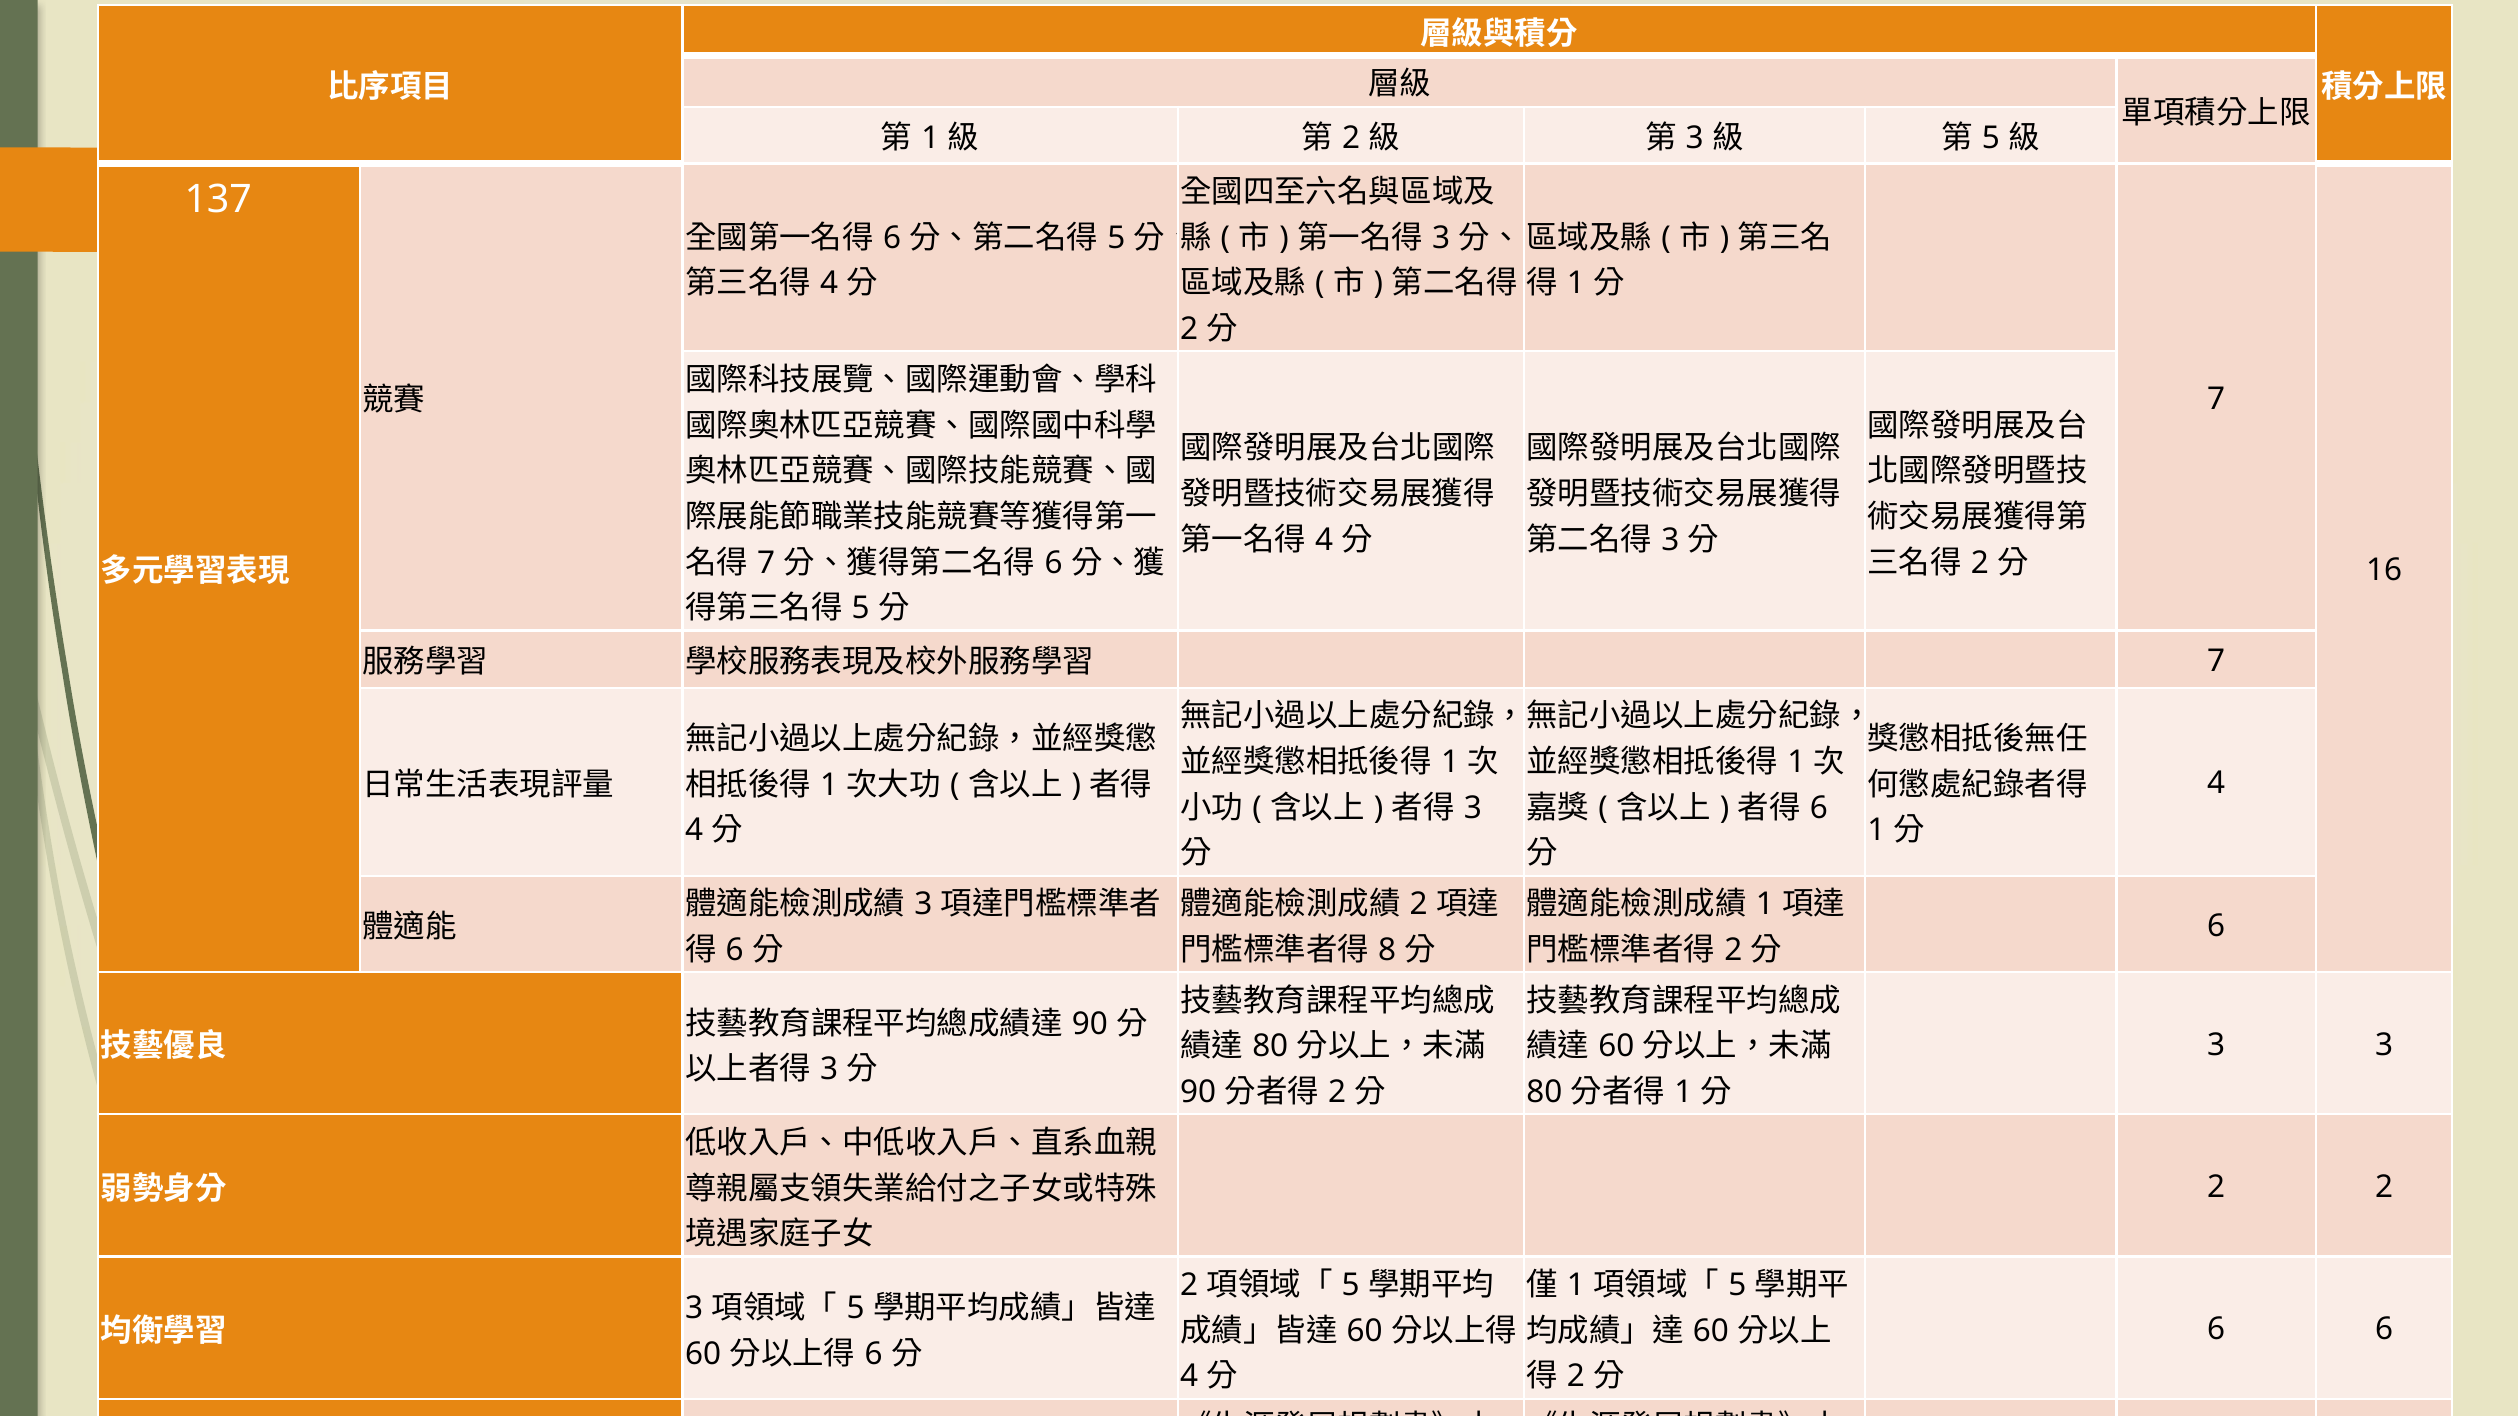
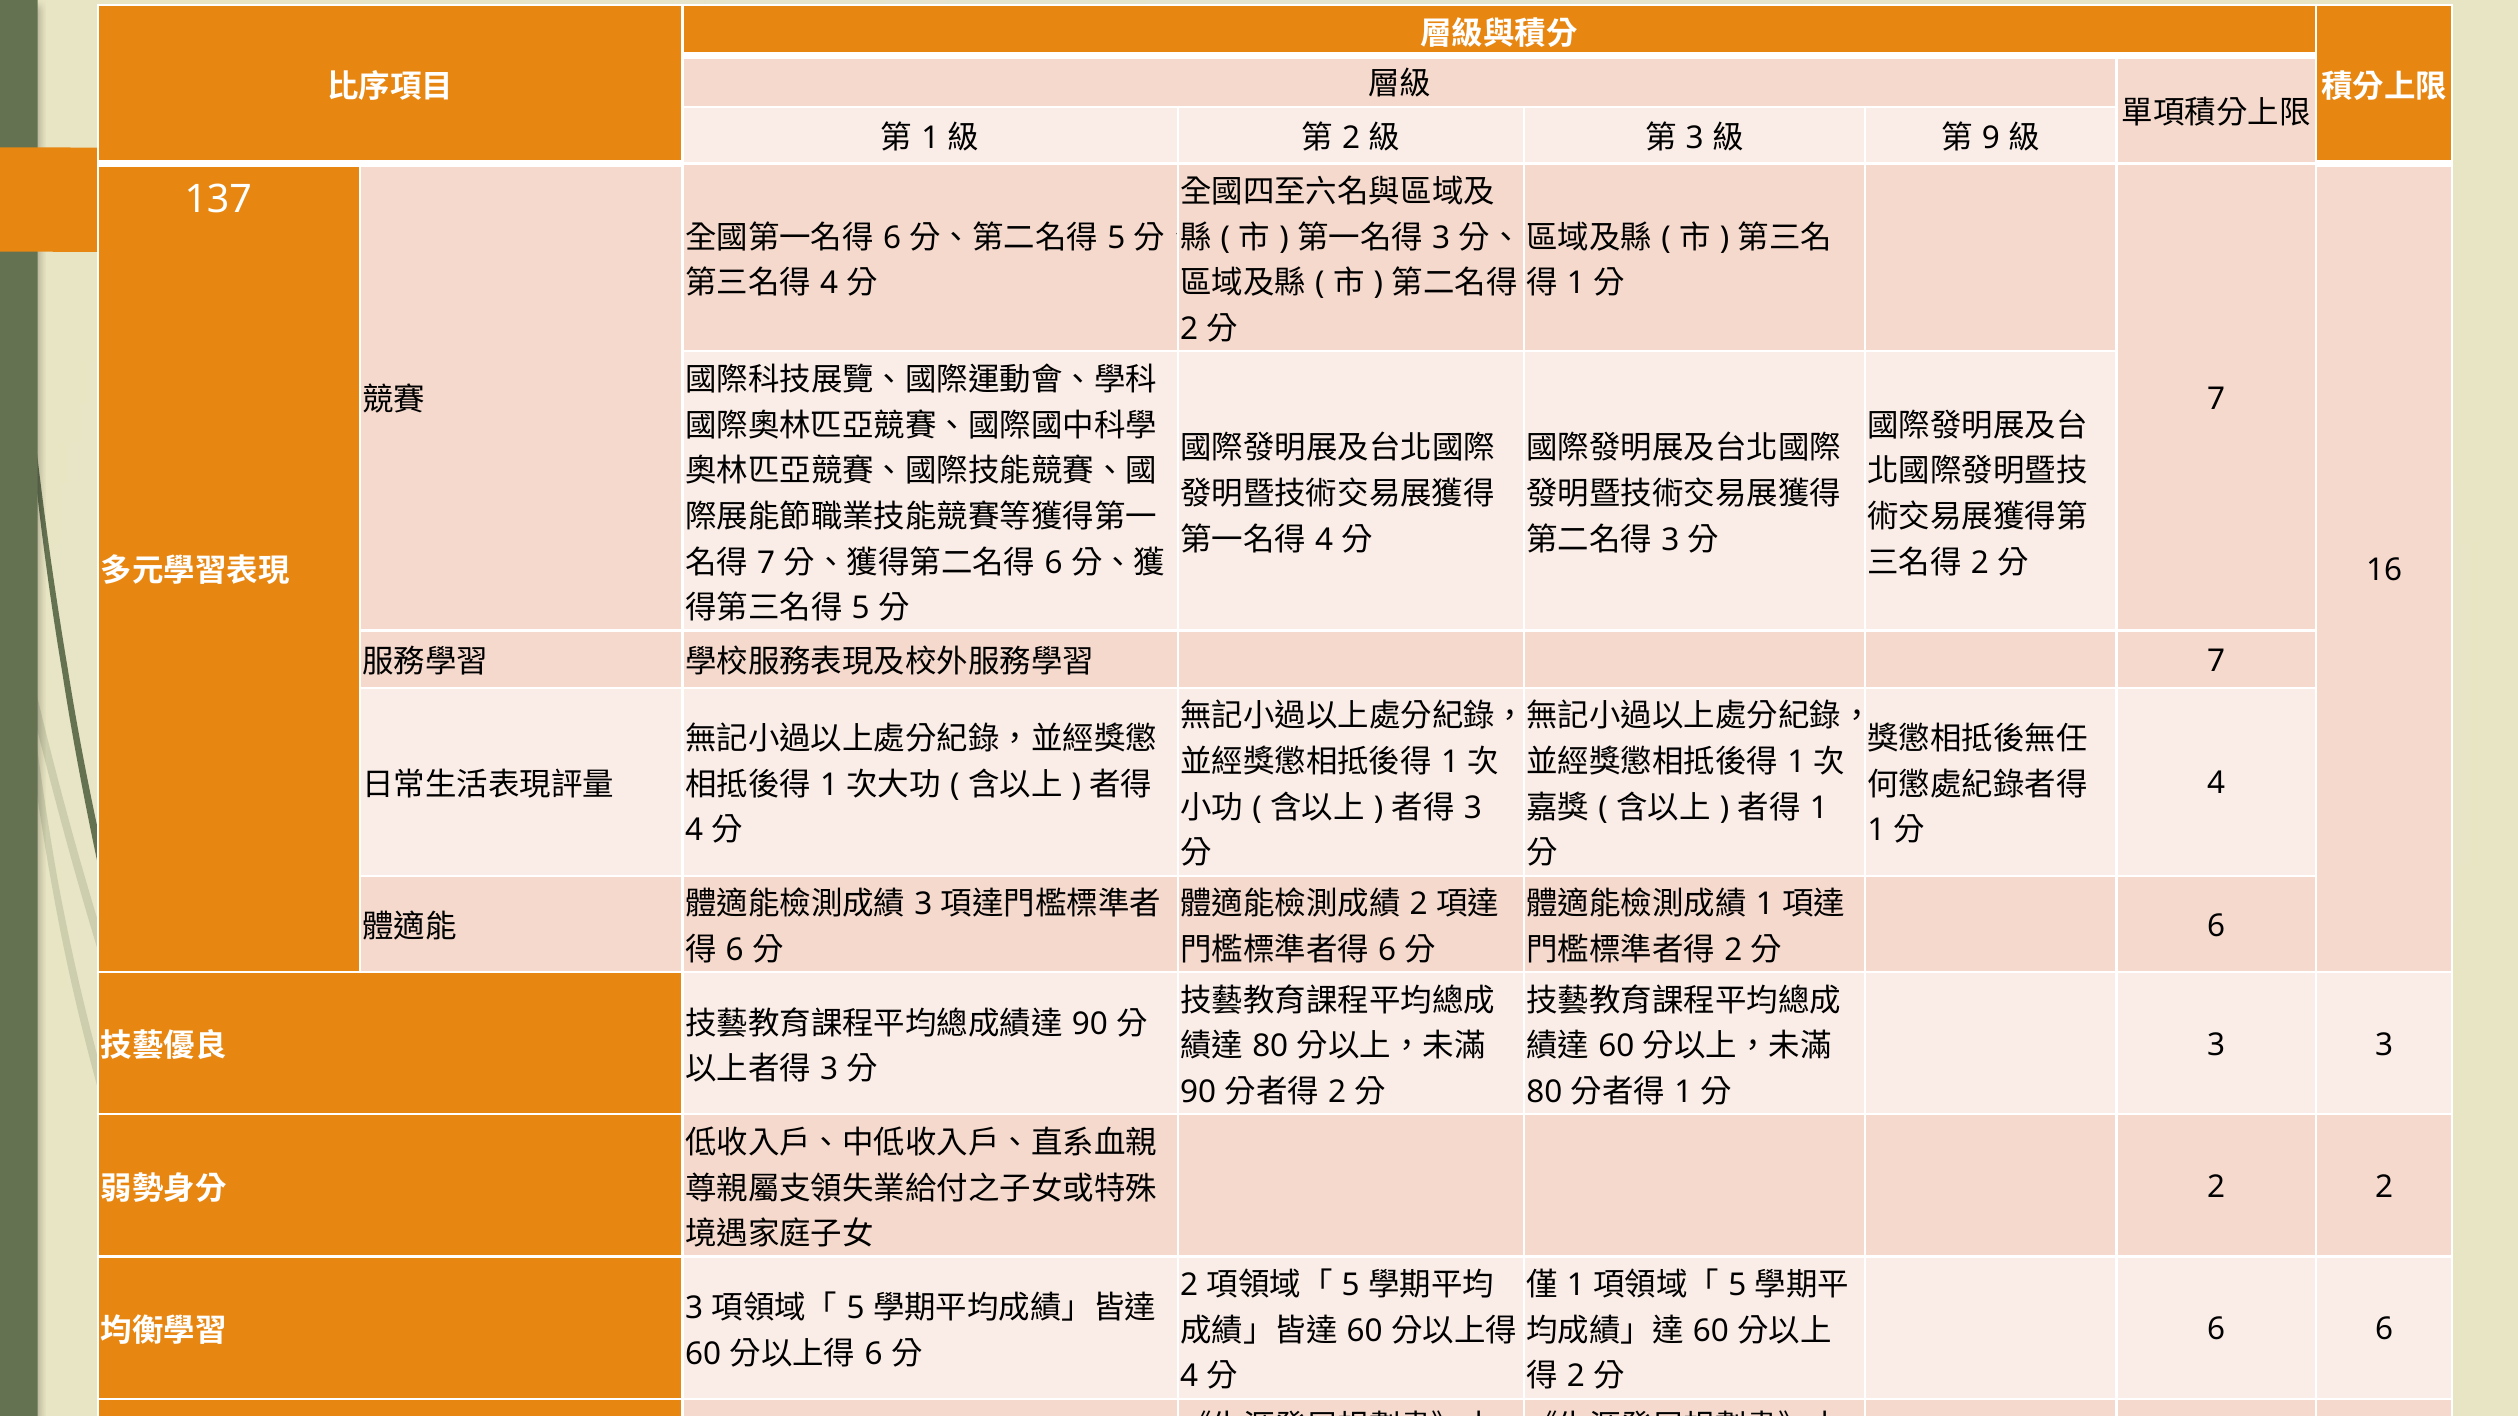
5: 5 -> 9 (1991, 138)
6: 6 -> 1 (1819, 808)
8: 8 -> 6 (1387, 950)
